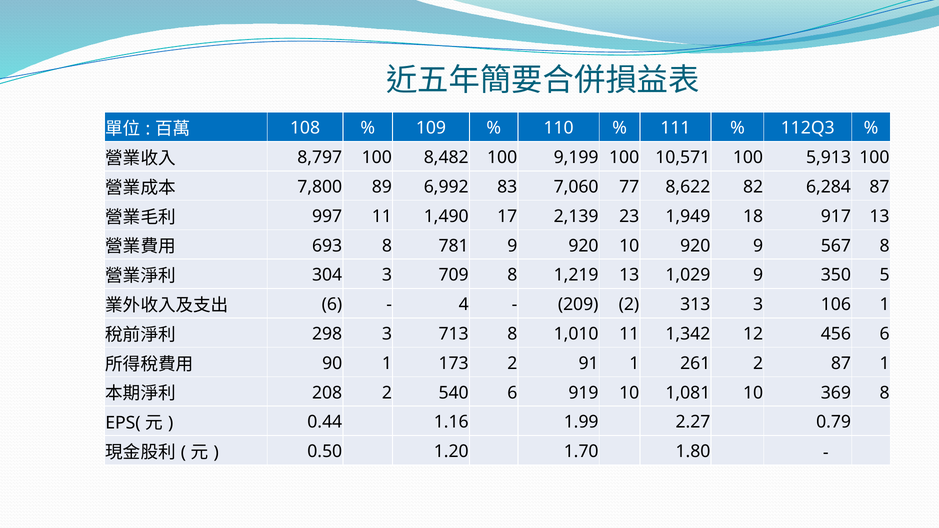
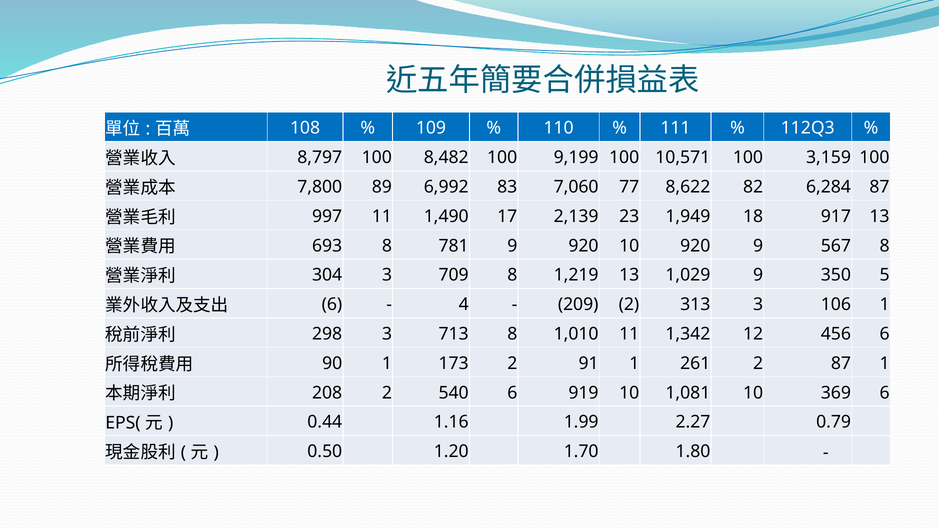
5,913: 5,913 -> 3,159 (829, 158)
369 8: 8 -> 6 (885, 393)
